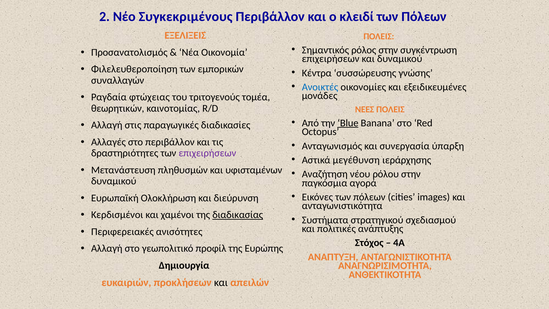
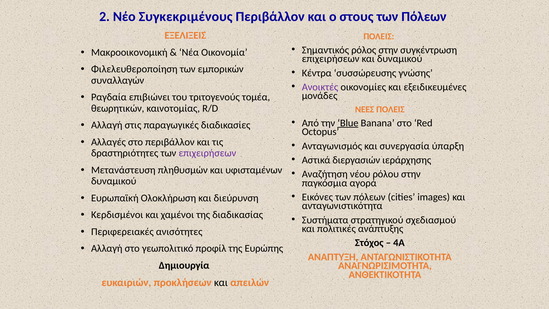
κλειδί: κλειδί -> στους (357, 17)
Προσανατολισμός: Προσανατολισμός -> Μακροοικονομική (129, 52)
Ανοικτές colour: blue -> purple (320, 87)
φτώχειας: φτώχειας -> επιβιώνει (149, 97)
μεγέθυνση: μεγέθυνση -> διεργασιών (356, 160)
διαδικασίας underline: present -> none (238, 215)
